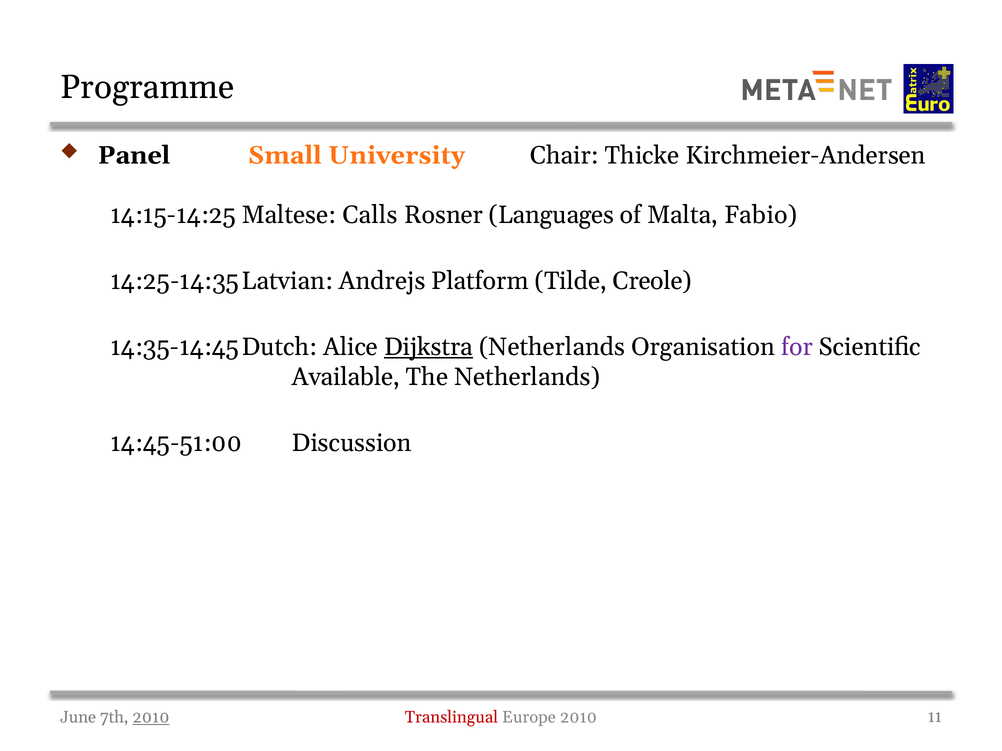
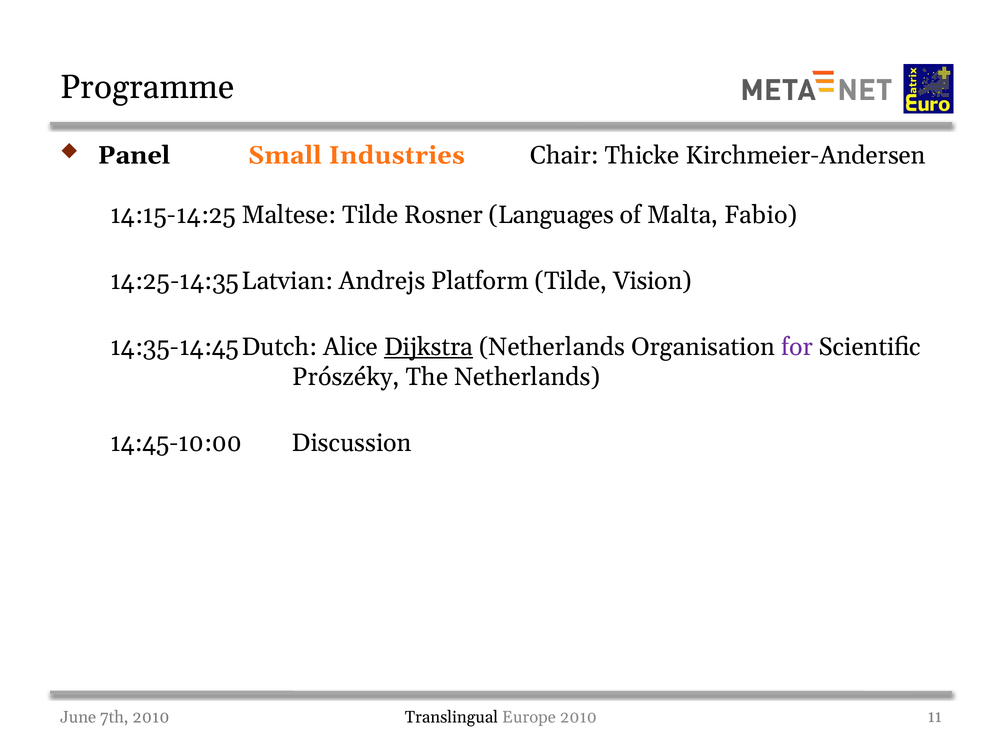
University: University -> Industries (397, 155)
Calls: Calls -> Tilde (370, 215)
Creole: Creole -> Vision (652, 281)
Available: Available -> Prószéky (346, 377)
14:45-51:00: 14:45-51:00 -> 14:45-10:00 (176, 443)
2010 underline: present -> none (151, 718)
Translingual colour: red -> black (451, 718)
